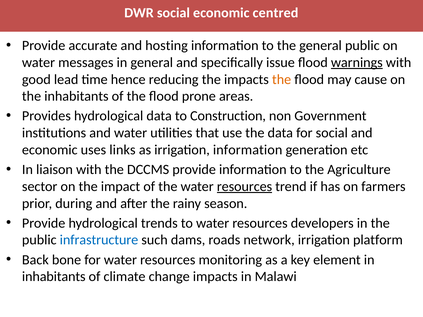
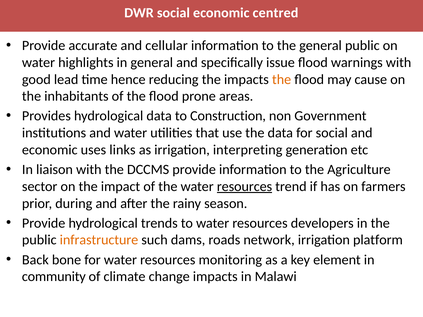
hosting: hosting -> cellular (167, 46)
messages: messages -> highlights (86, 63)
warnings underline: present -> none (357, 63)
irrigation information: information -> interpreting (248, 150)
infrastructure colour: blue -> orange (99, 240)
inhabitants: inhabitants -> community (54, 277)
